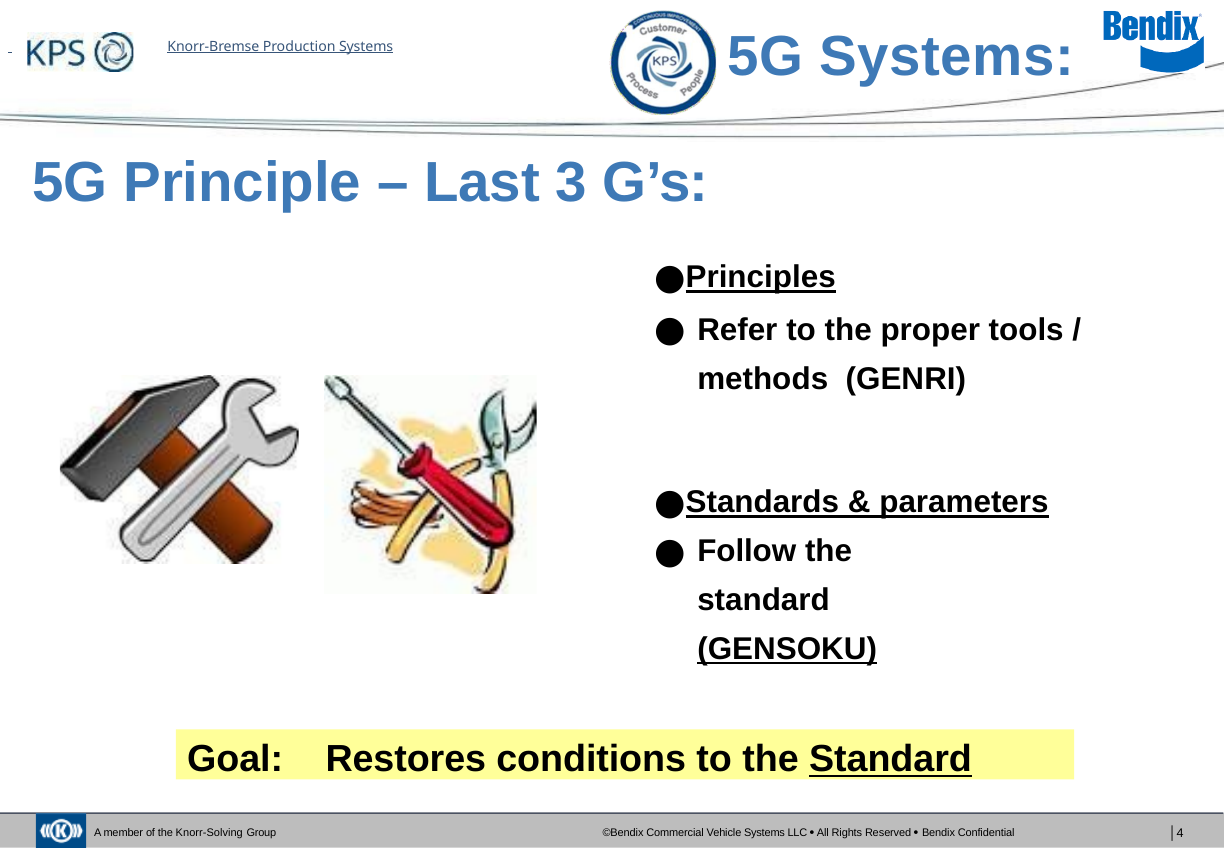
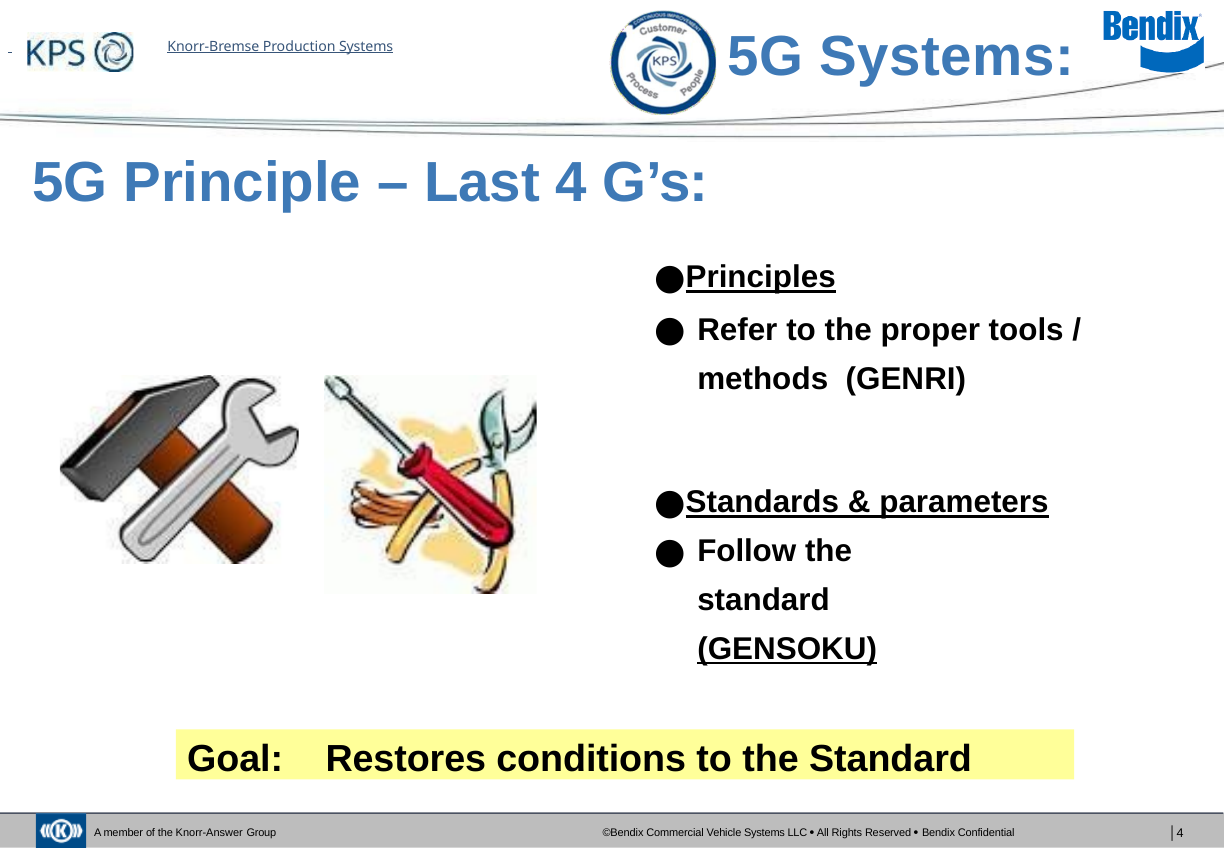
Last 3: 3 -> 4 (572, 183)
Standard underline: present -> none (891, 759)
Knorr-Solving: Knorr-Solving -> Knorr-Answer (209, 832)
